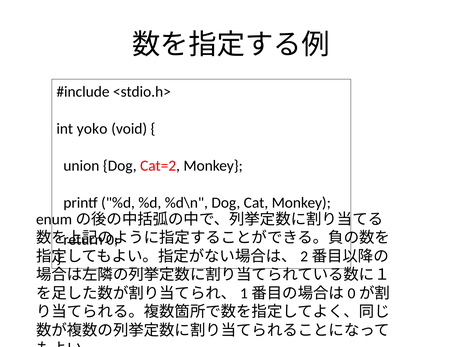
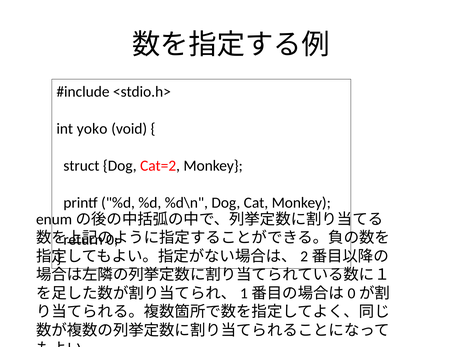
union: union -> struct (81, 165)
